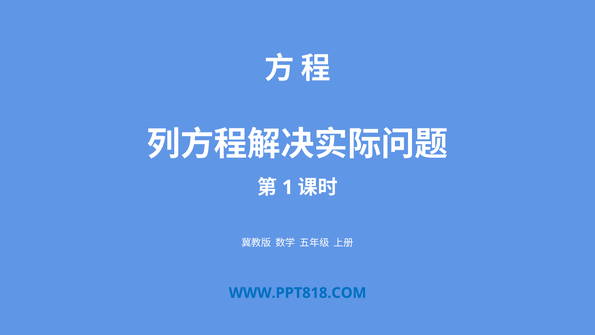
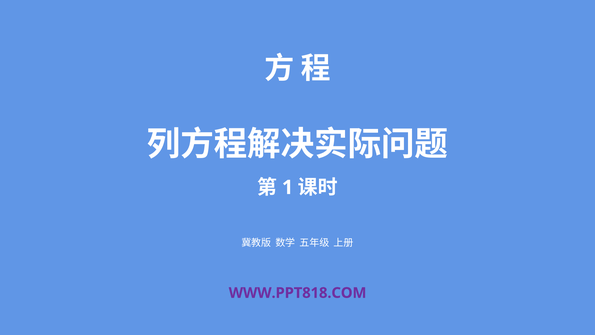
WWW.PPT818.COM colour: blue -> purple (298, 293)
